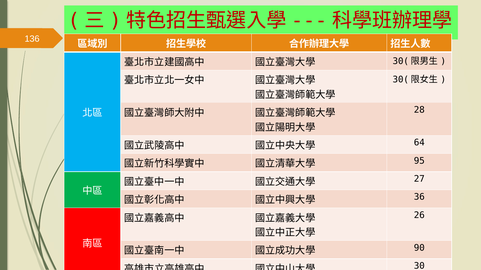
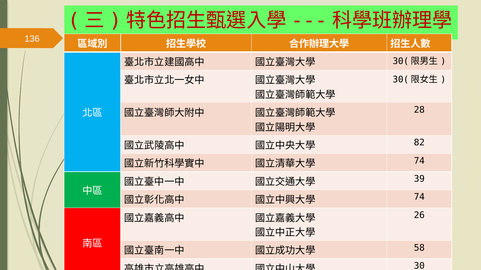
64: 64 -> 82 (419, 143)
95: 95 -> 74 (419, 161)
27: 27 -> 39 (419, 179)
36: 36 -> 74 (419, 197)
90: 90 -> 58 (419, 248)
